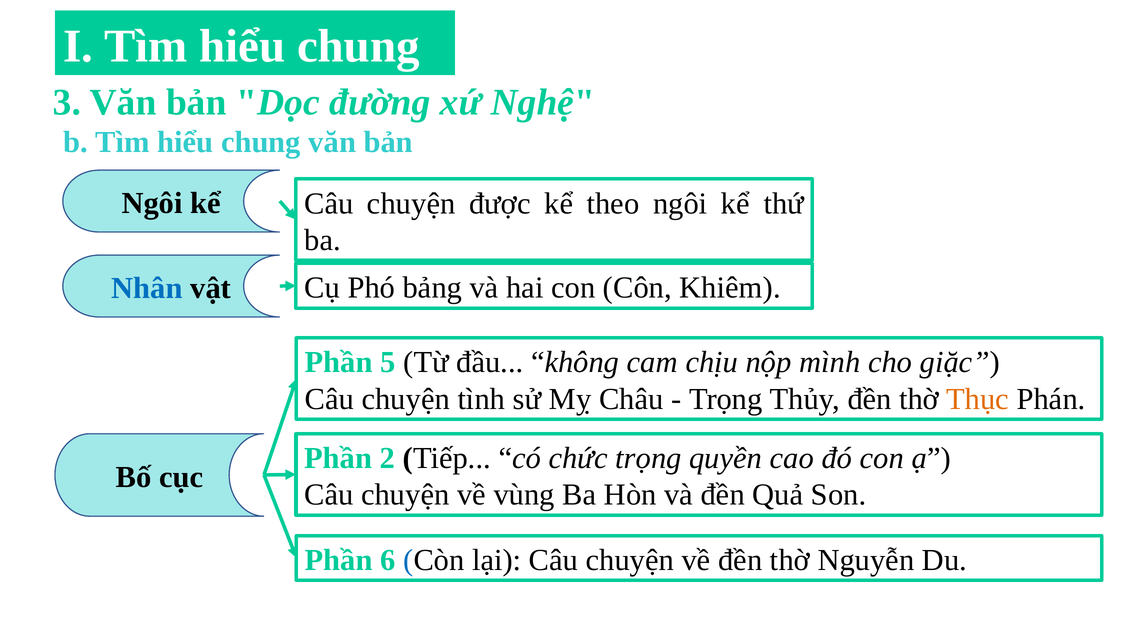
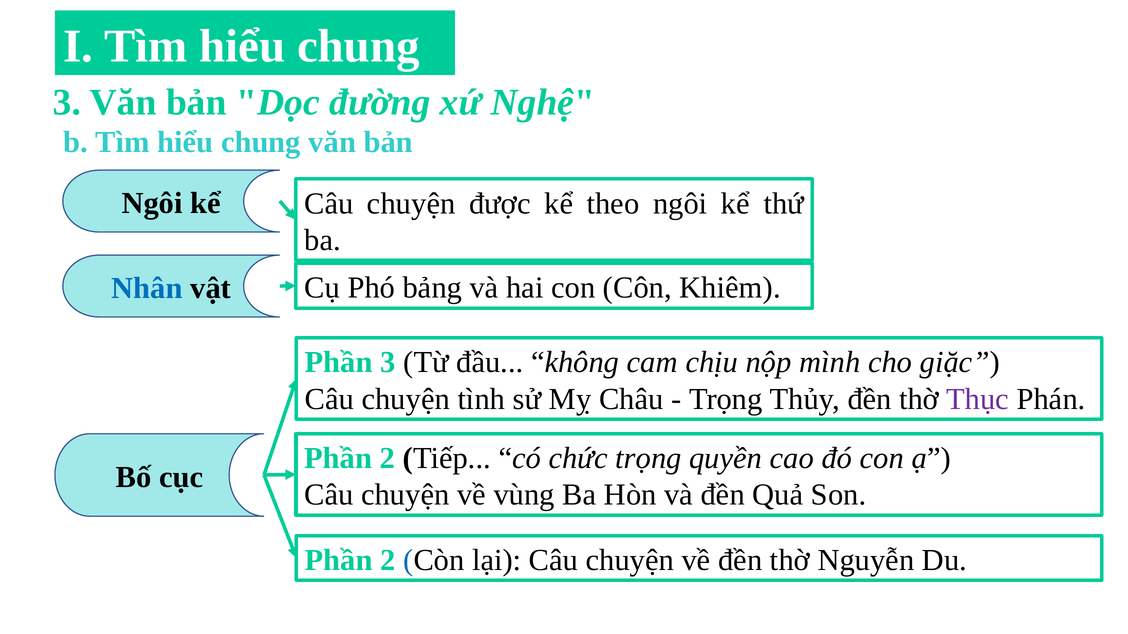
Phần 5: 5 -> 3 (388, 363)
Thục colour: orange -> purple (978, 399)
6: 6 -> 2 (388, 561)
